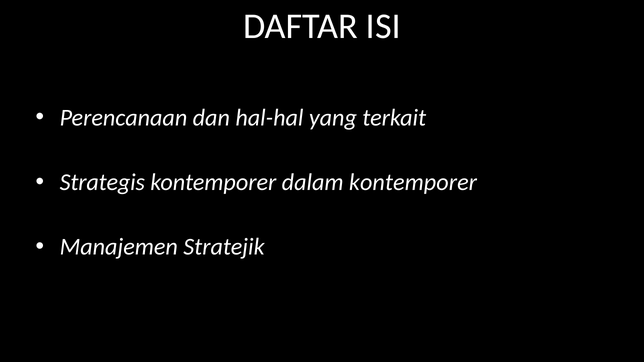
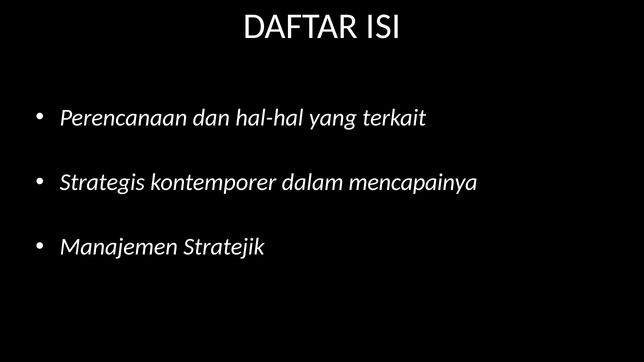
dalam kontemporer: kontemporer -> mencapainya (413, 183)
